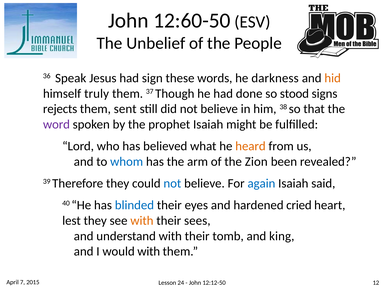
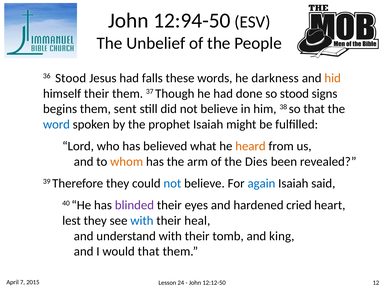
12:60-50: 12:60-50 -> 12:94-50 (192, 20)
36 Speak: Speak -> Stood (71, 78)
sign: sign -> falls (152, 78)
himself truly: truly -> their (97, 93)
rejects: rejects -> begins (60, 109)
word colour: purple -> blue (56, 124)
whom colour: blue -> orange (127, 161)
Zion: Zion -> Dies (256, 161)
blinded colour: blue -> purple (134, 205)
with colour: orange -> blue (142, 220)
sees: sees -> heal (197, 220)
would with: with -> that (149, 251)
